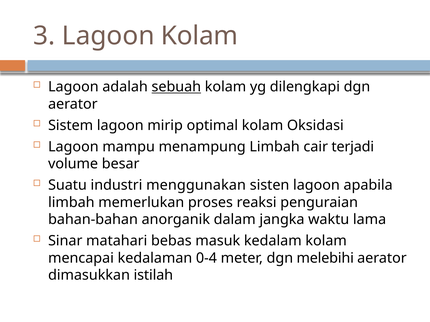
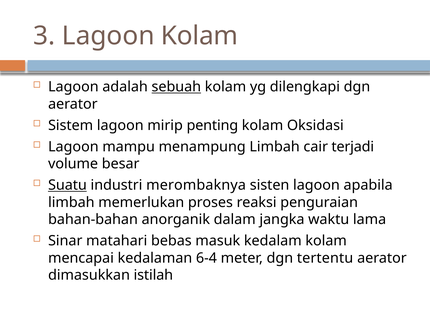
optimal: optimal -> penting (212, 126)
Suatu underline: none -> present (67, 186)
menggunakan: menggunakan -> merombaknya (196, 186)
0-4: 0-4 -> 6-4 (206, 258)
melebihi: melebihi -> tertentu (325, 258)
